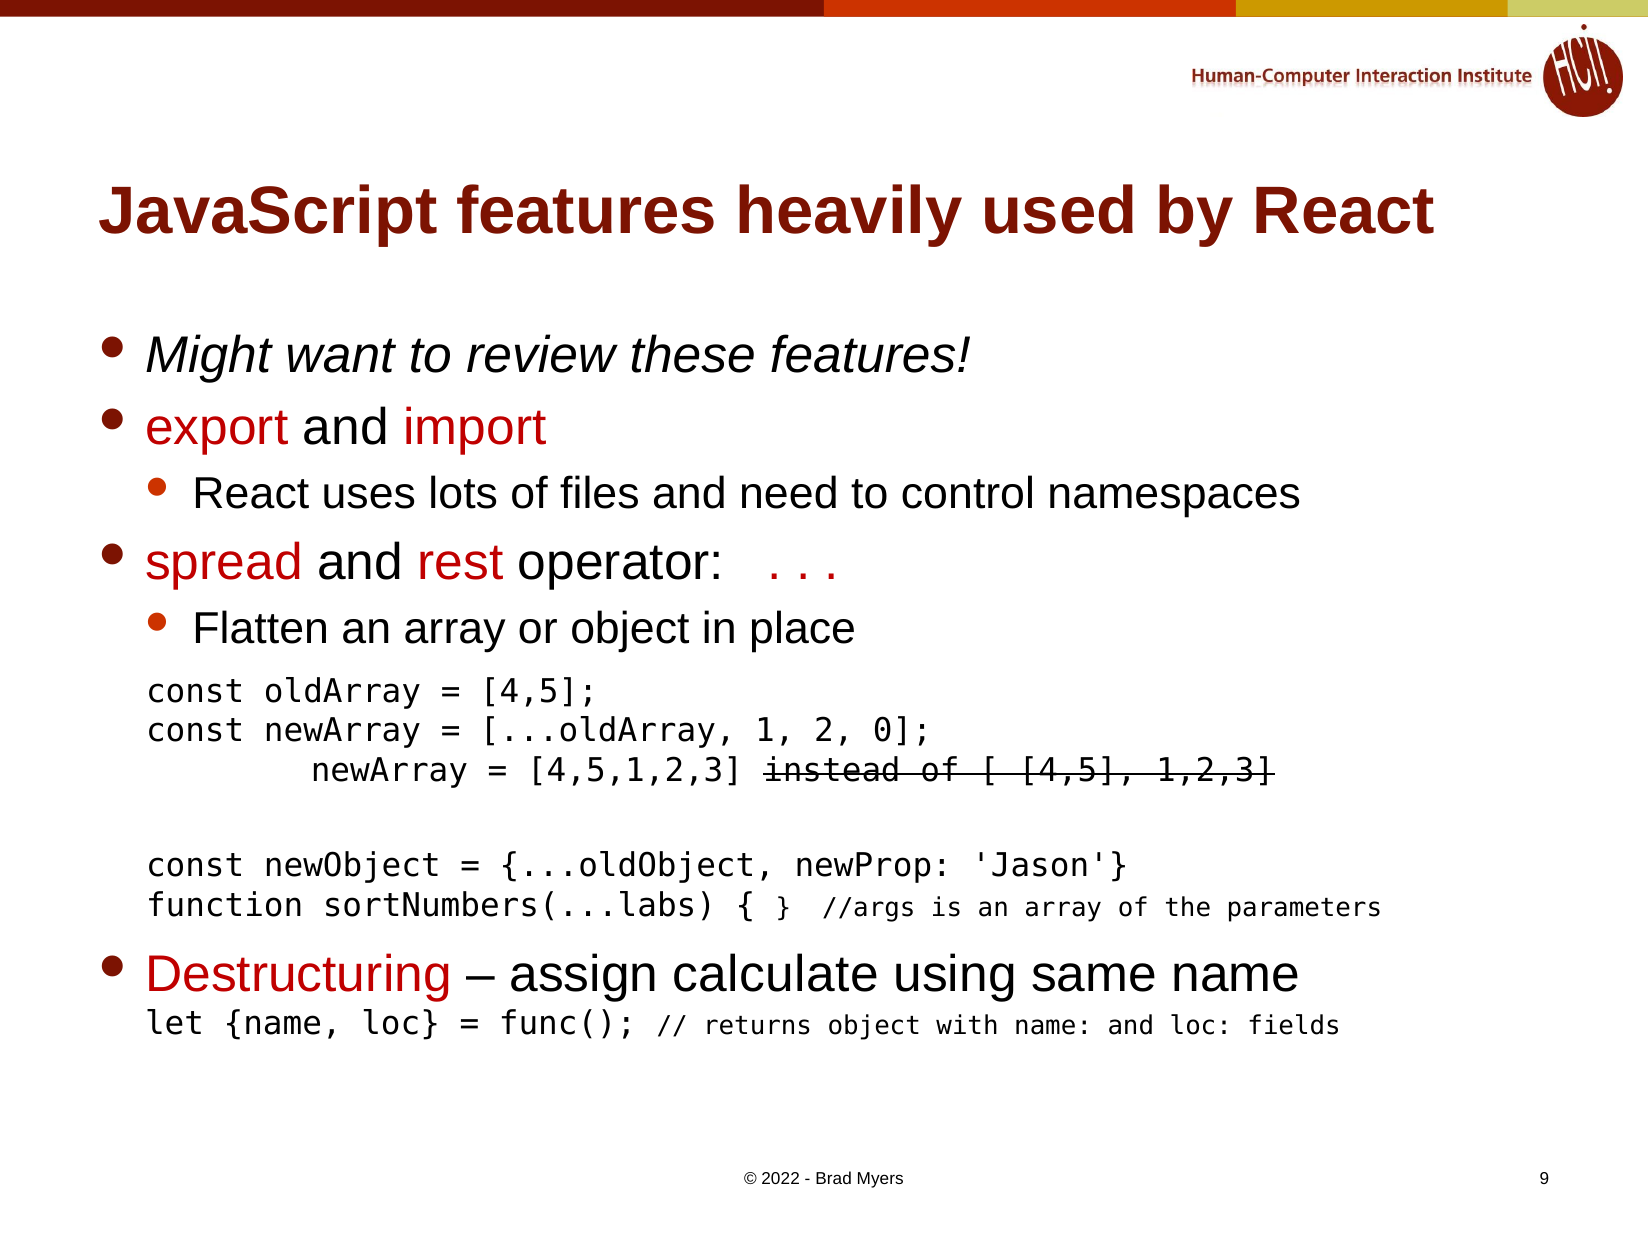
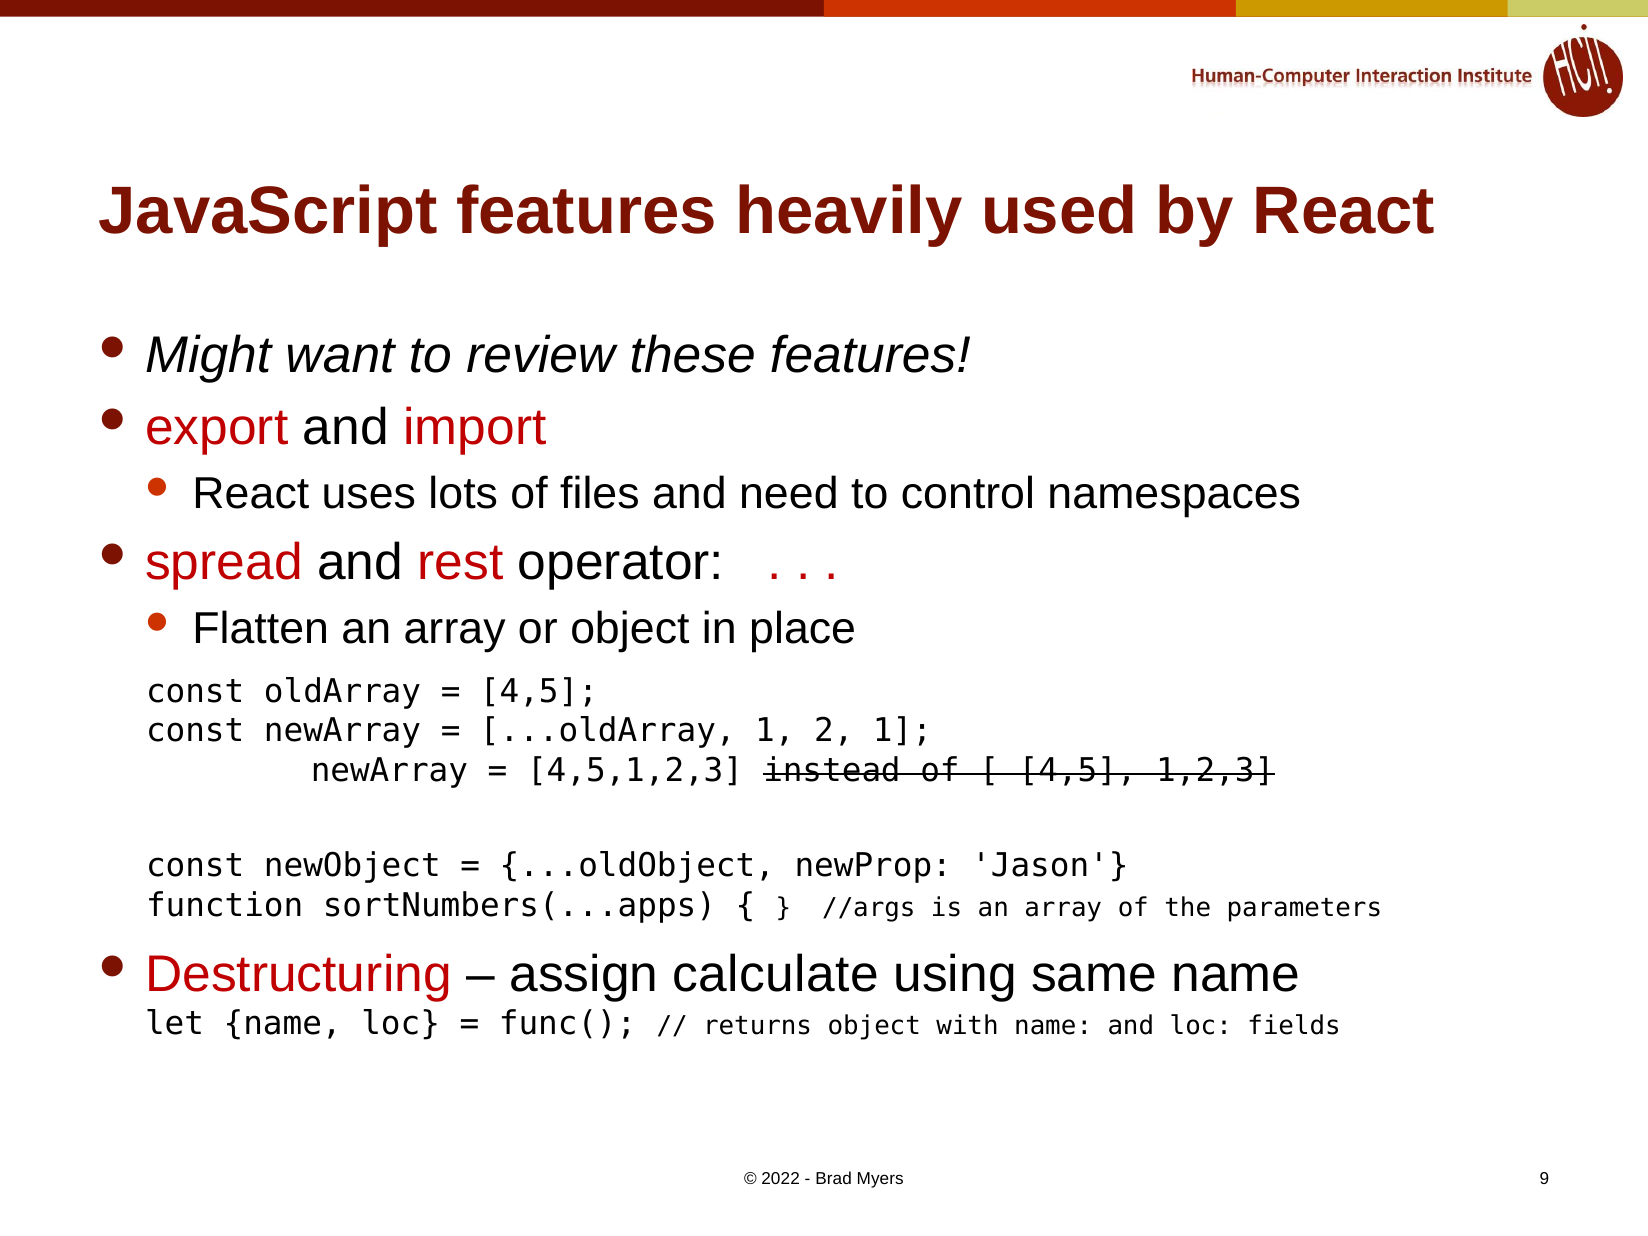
2 0: 0 -> 1 (903, 731)
sortNumbers(...labs: sortNumbers(...labs -> sortNumbers(...apps (519, 905)
